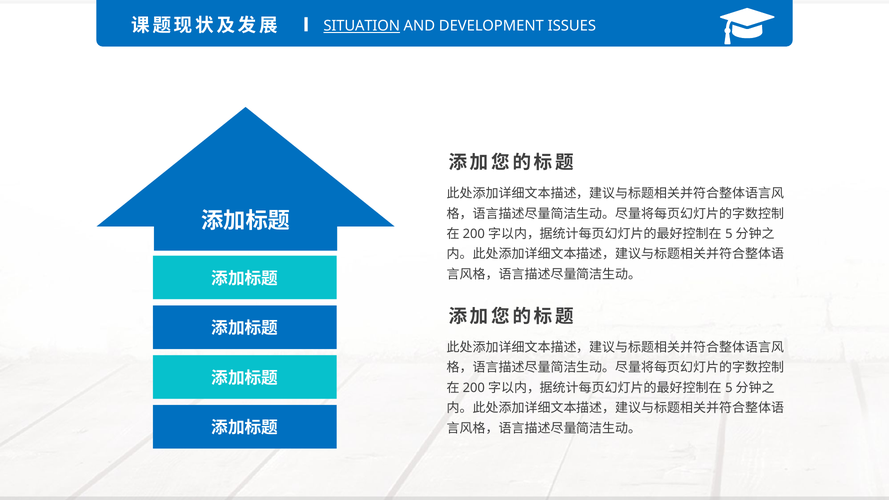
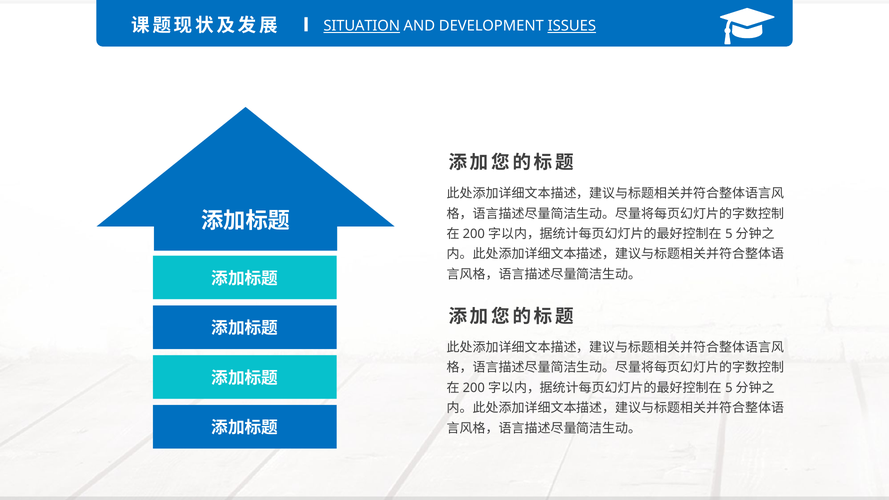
ISSUES underline: none -> present (572, 26)
